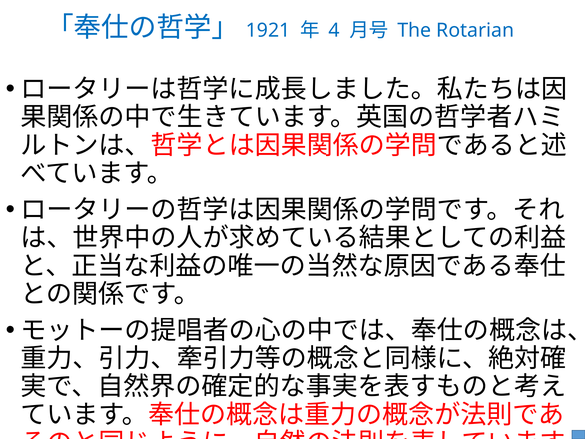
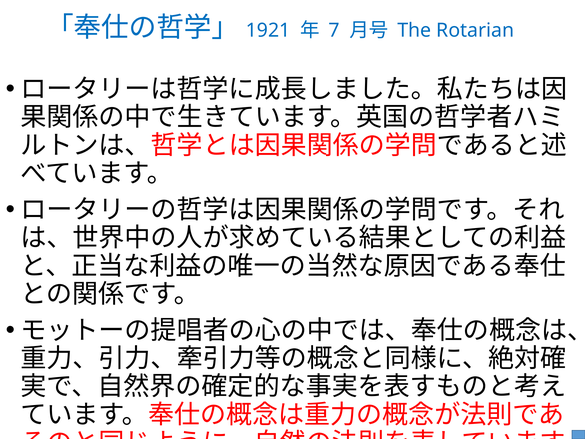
4: 4 -> 7 (334, 30)
